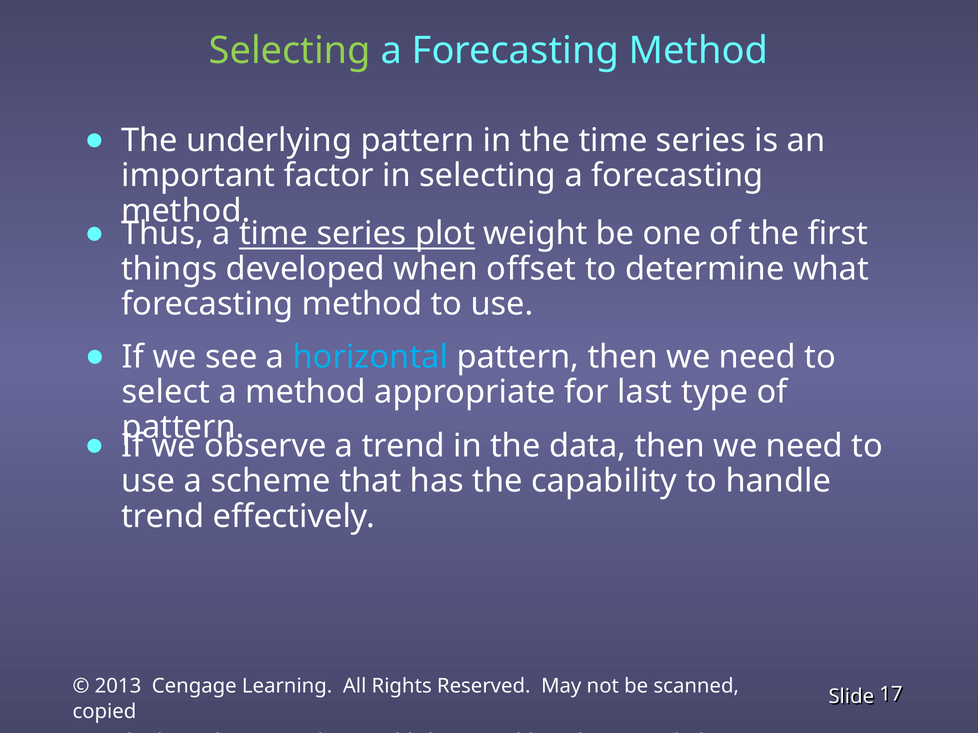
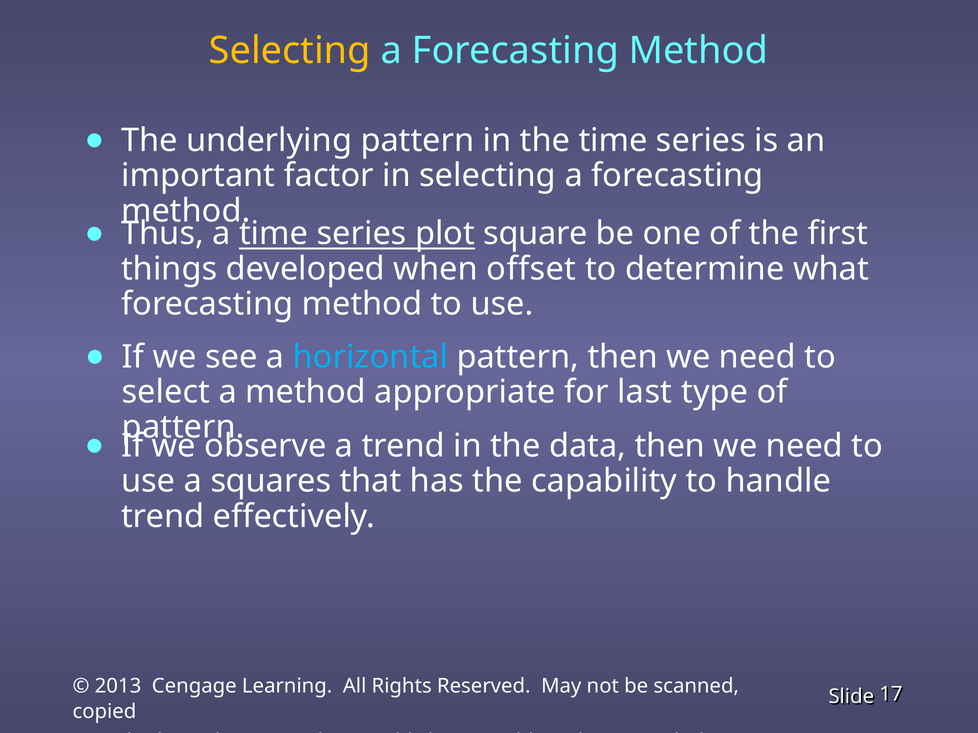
Selecting colour: light green -> yellow (290, 51)
weight: weight -> square (536, 234)
scheme: scheme -> squares (271, 482)
